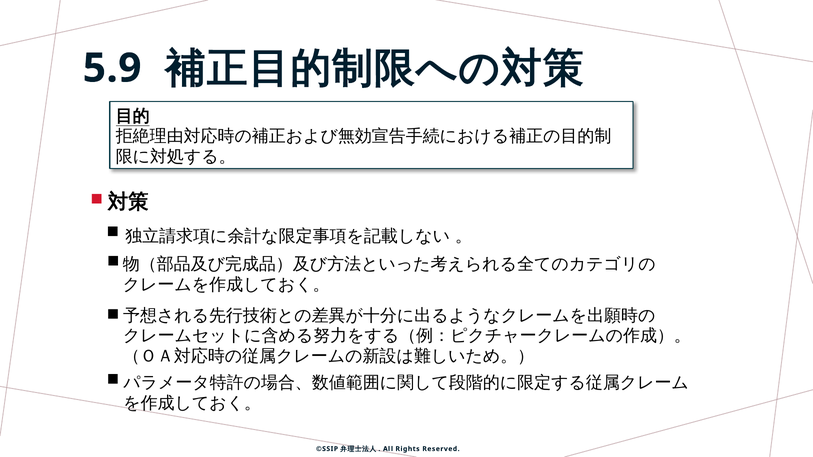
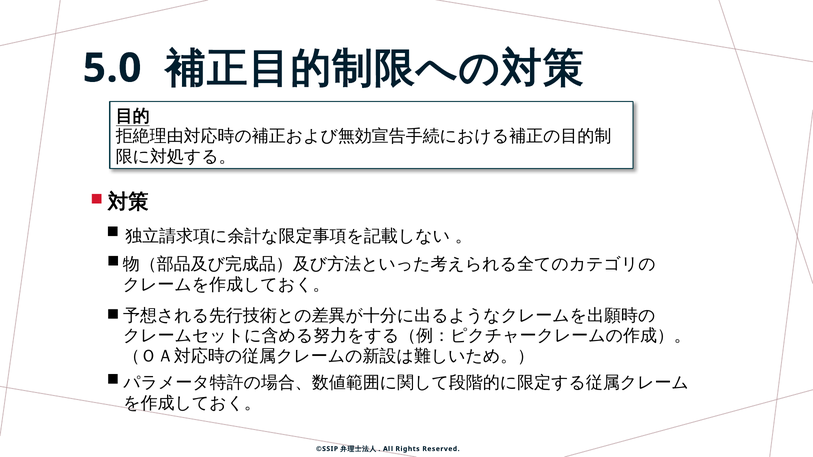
5.9: 5.9 -> 5.0 (112, 68)
